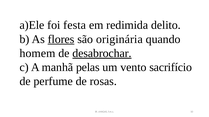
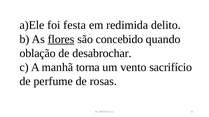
originária: originária -> concebido (119, 39)
homem: homem -> oblação (38, 53)
desabrochar underline: present -> none (102, 53)
pelas: pelas -> torna (88, 68)
